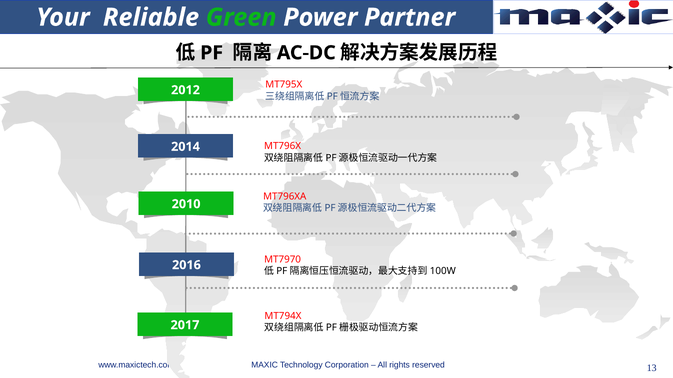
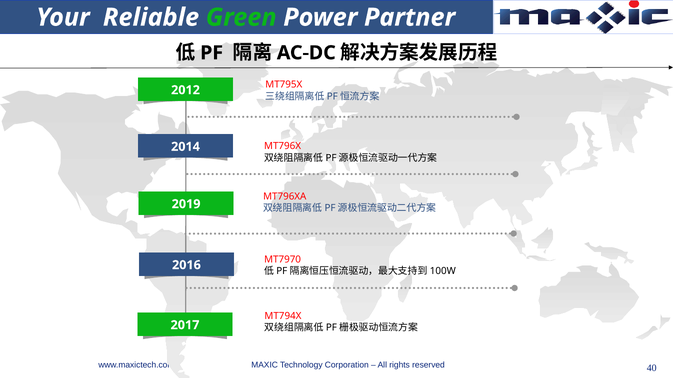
2010: 2010 -> 2019 (186, 204)
13: 13 -> 40 (652, 369)
